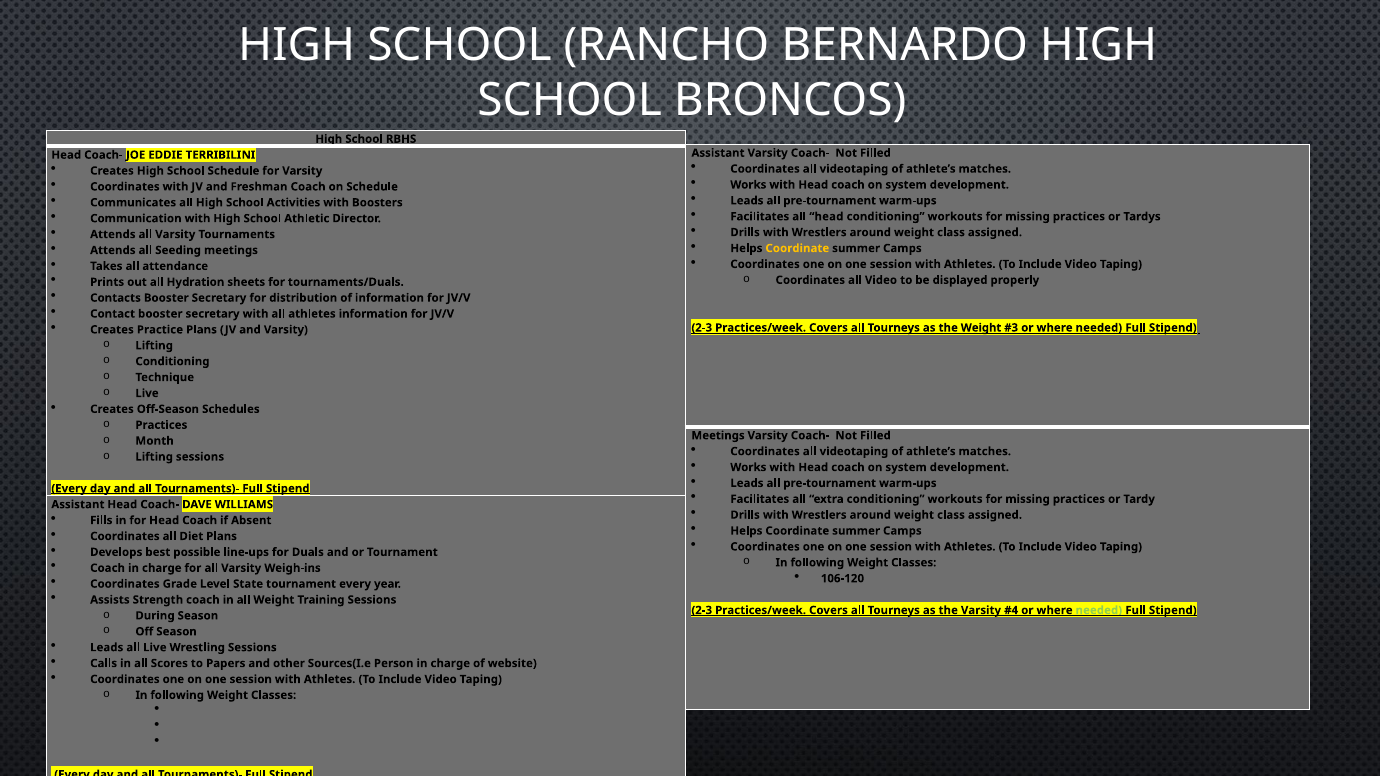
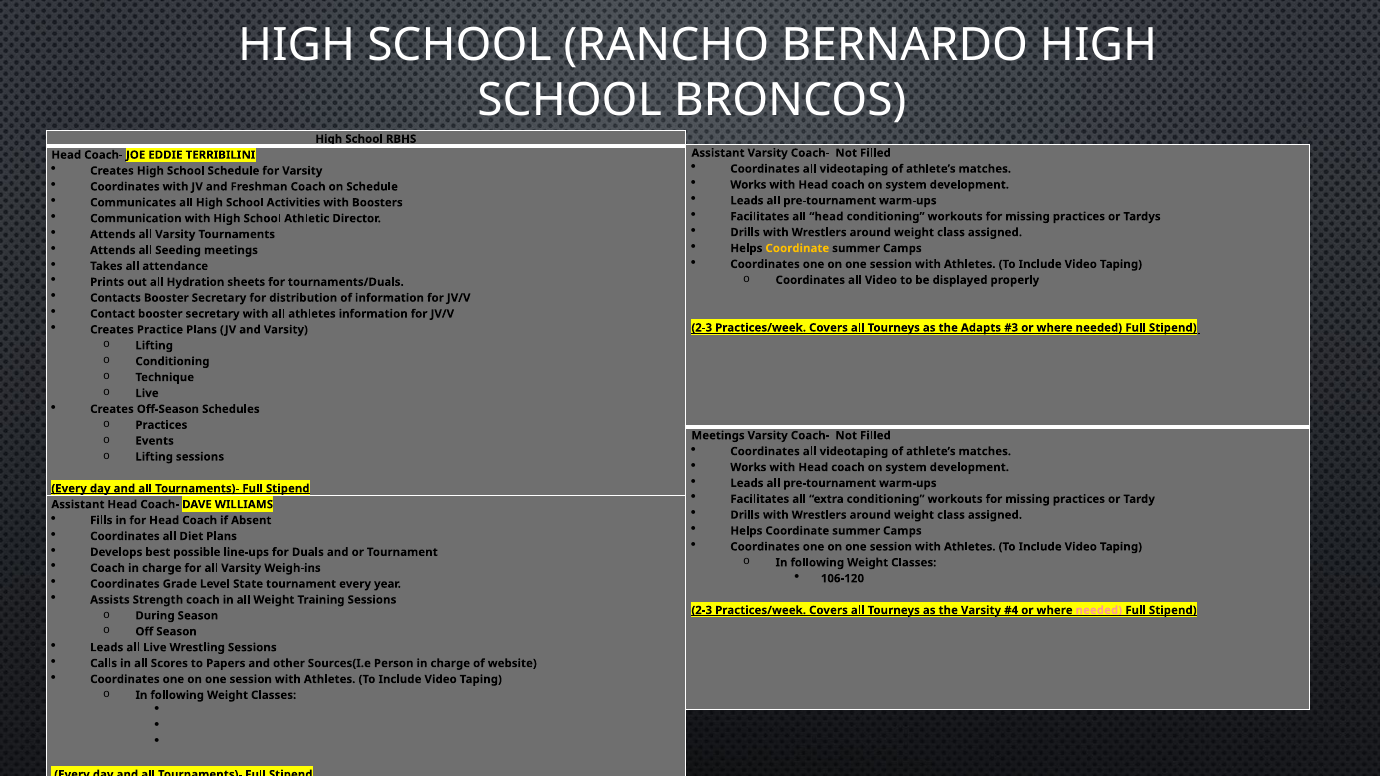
the Weight: Weight -> Adapts (981, 328)
Month: Month -> Events (155, 441)
needed colour: light green -> pink (1099, 610)
